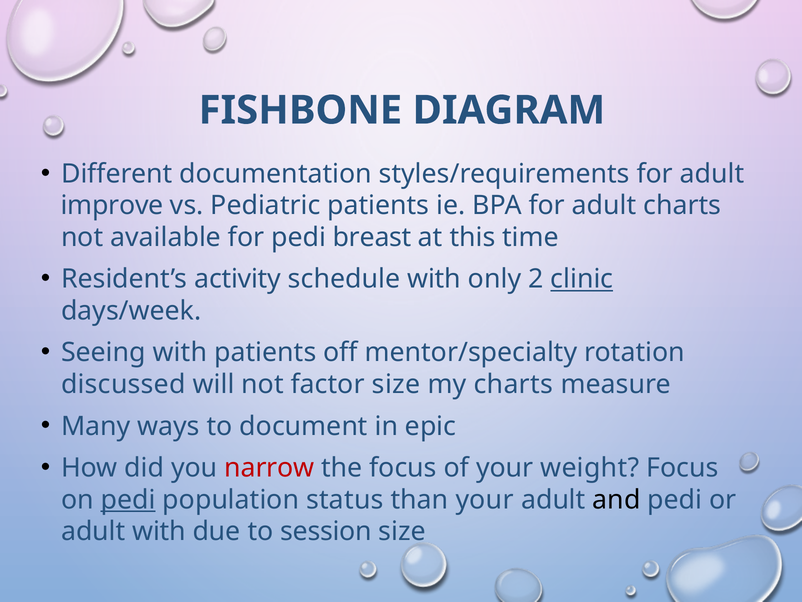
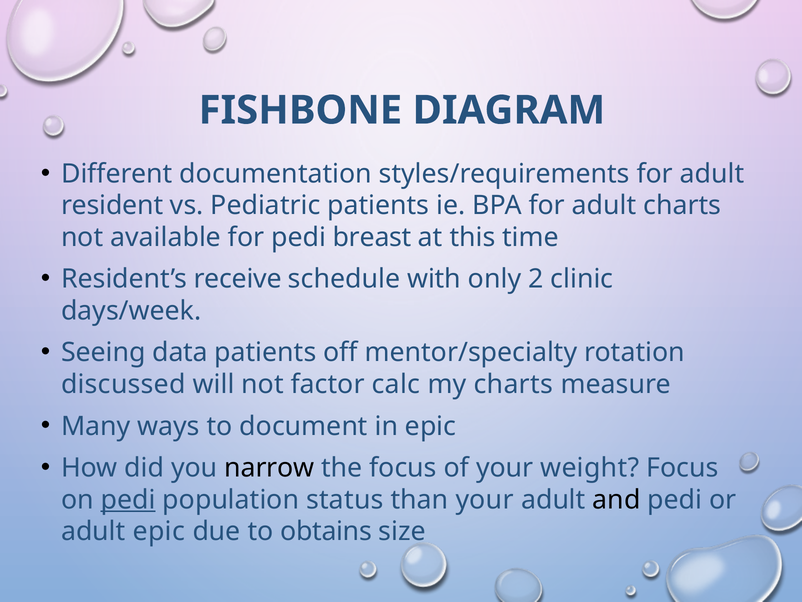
improve: improve -> resident (112, 205)
activity: activity -> receive (238, 279)
clinic underline: present -> none (582, 279)
Seeing with: with -> data (180, 352)
factor size: size -> calc (396, 384)
narrow colour: red -> black (269, 468)
adult with: with -> epic (159, 531)
session: session -> obtains (326, 531)
